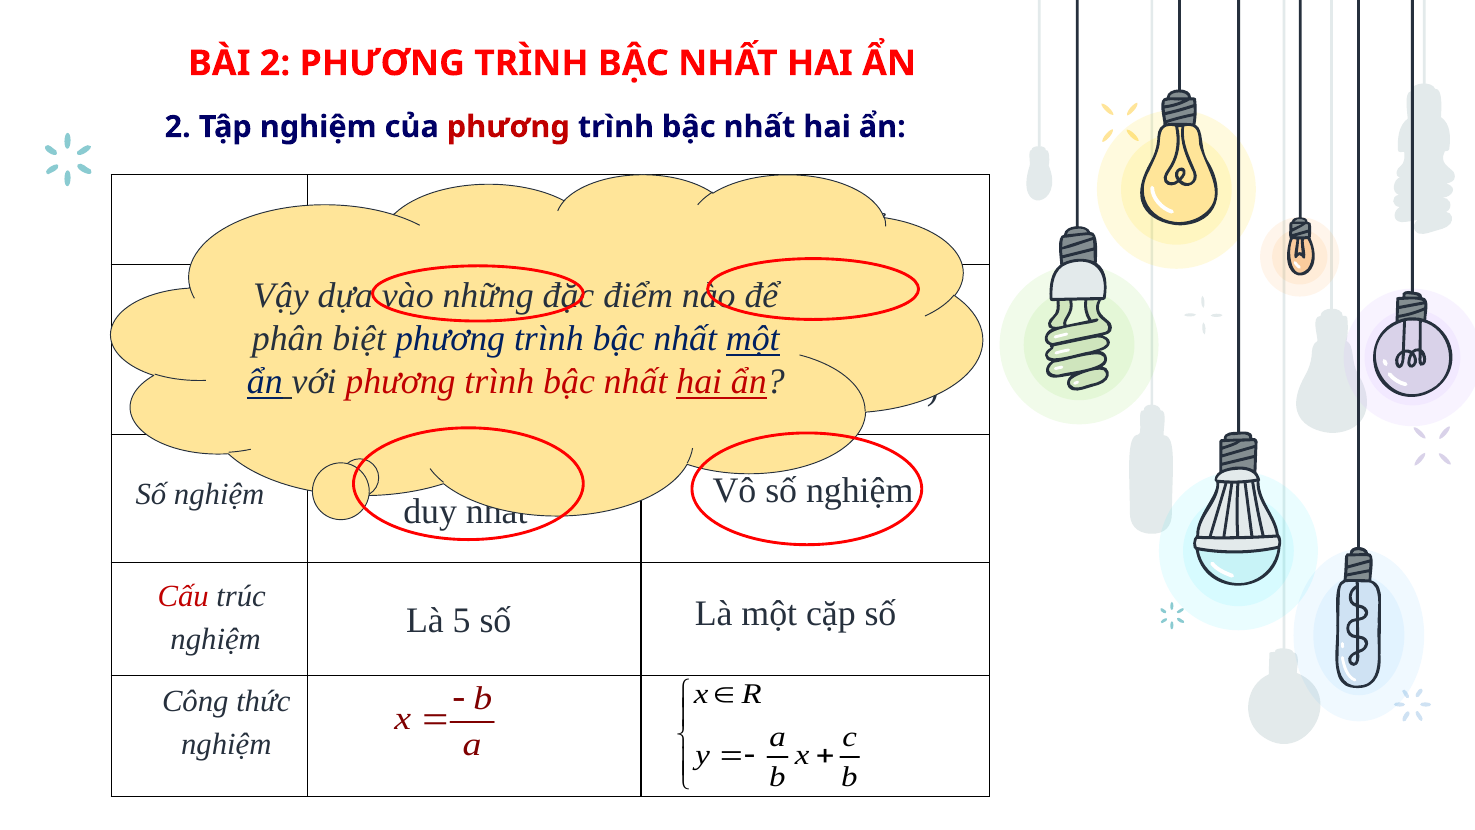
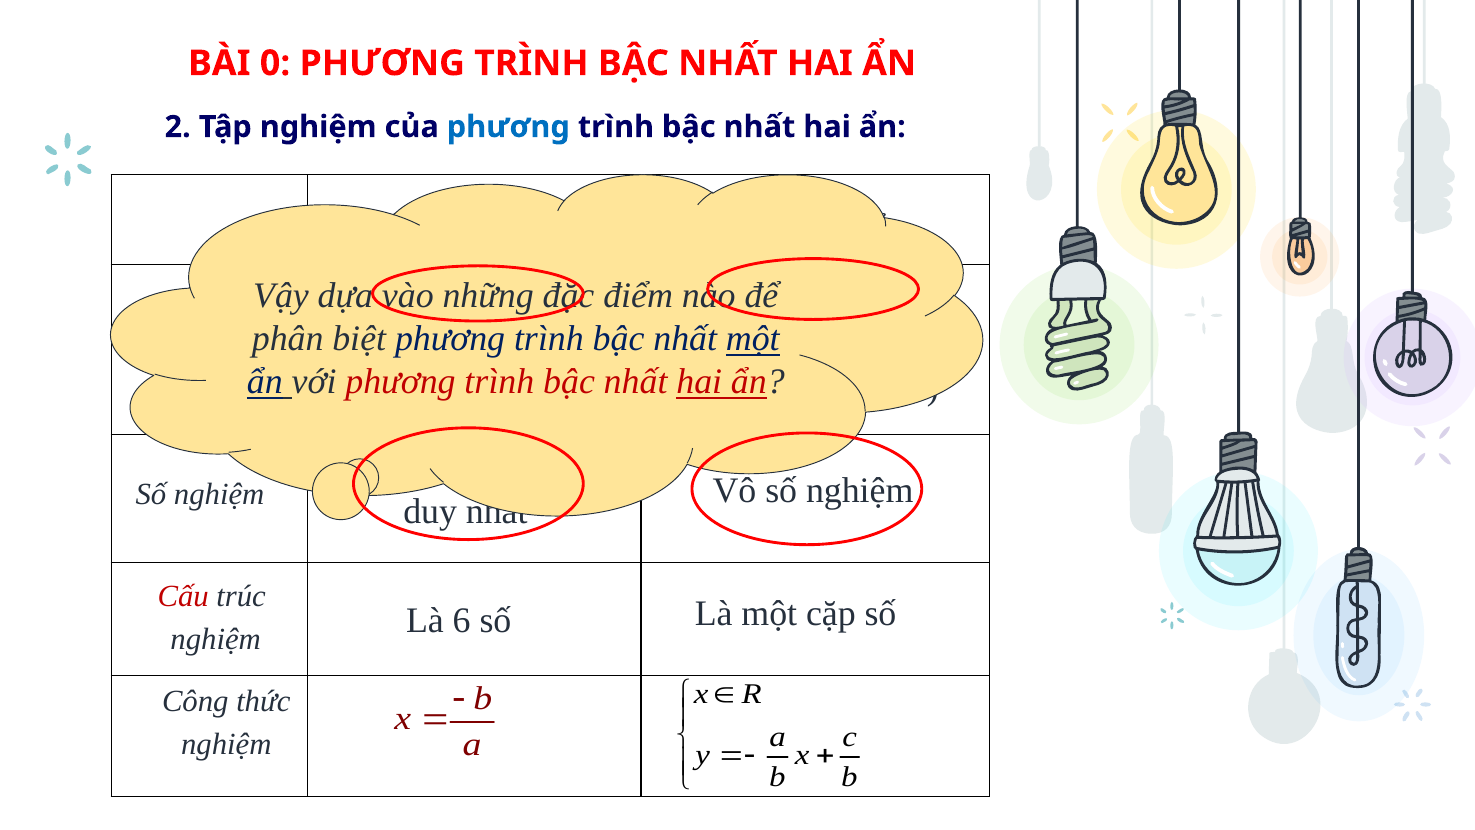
BÀI 2: 2 -> 0 (275, 63)
phương colour: red -> blue (508, 127)
5: 5 -> 6 (462, 621)
